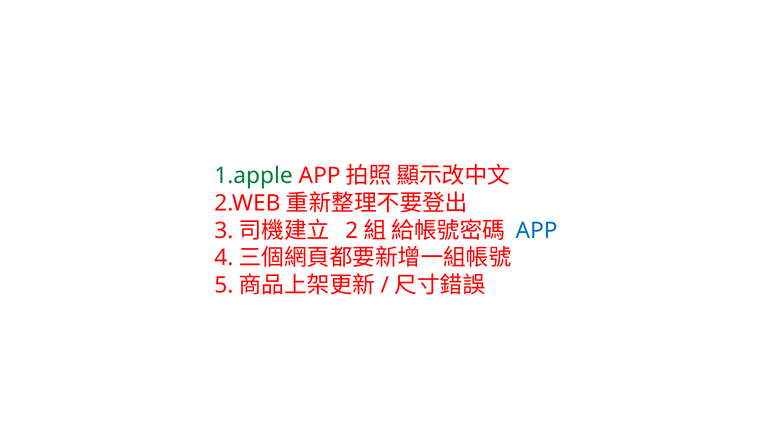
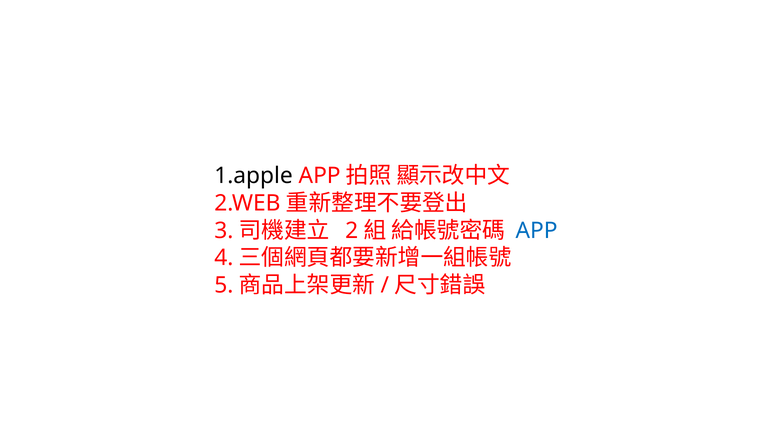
1.apple colour: green -> black (254, 176)
